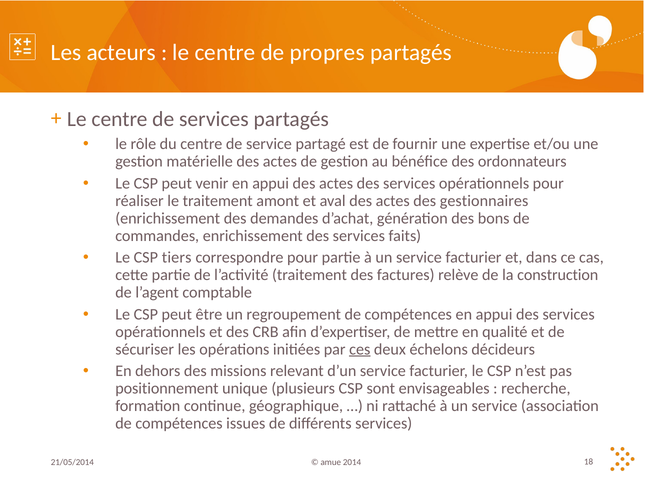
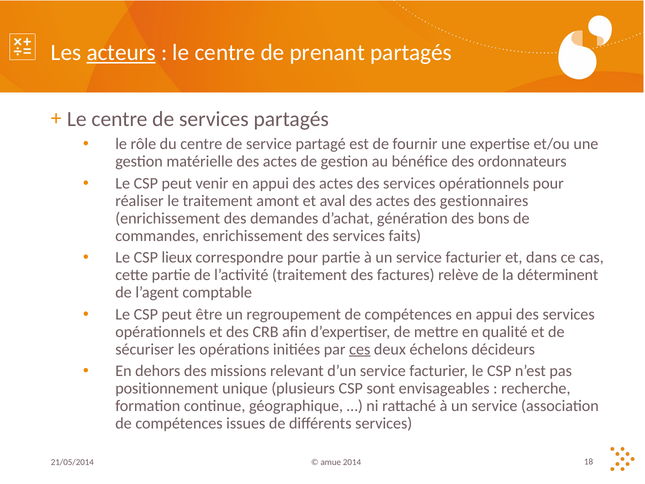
acteurs underline: none -> present (121, 53)
propres: propres -> prenant (327, 53)
tiers: tiers -> lieux (177, 257)
construction: construction -> déterminent (558, 275)
